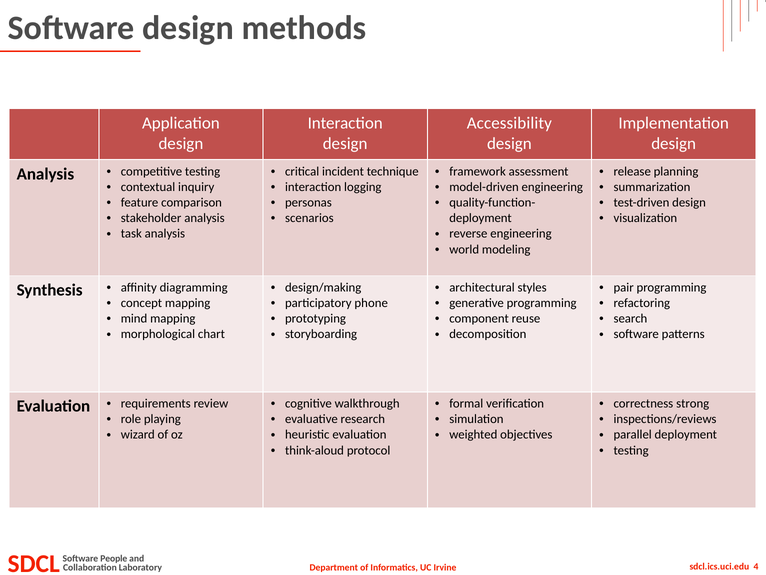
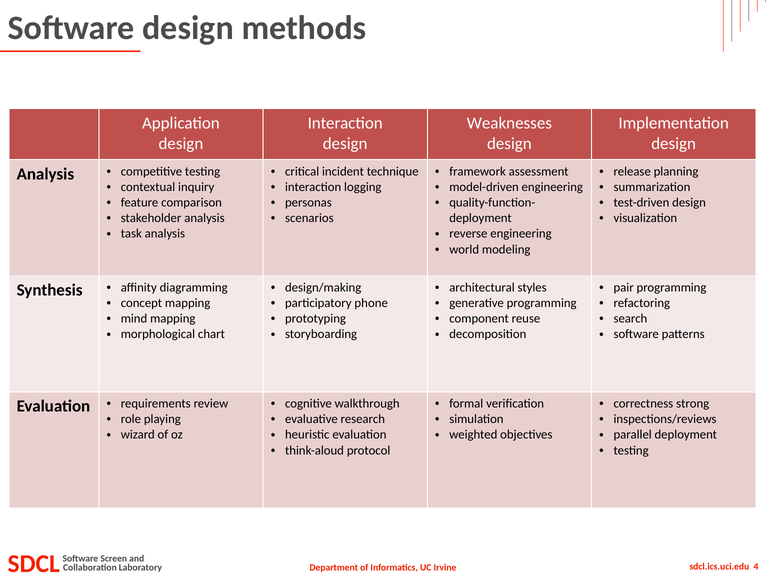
Accessibility: Accessibility -> Weaknesses (509, 123)
People: People -> Screen (114, 558)
